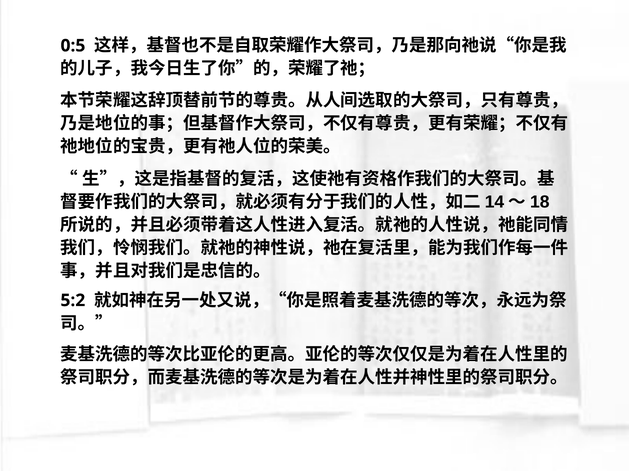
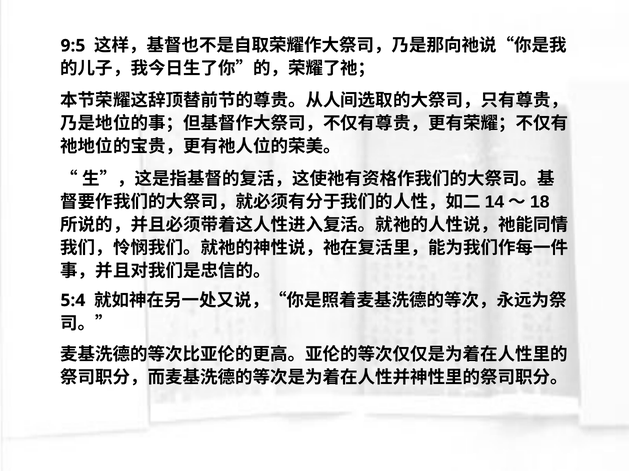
0:5: 0:5 -> 9:5 (73, 46)
5:2: 5:2 -> 5:4 (73, 301)
